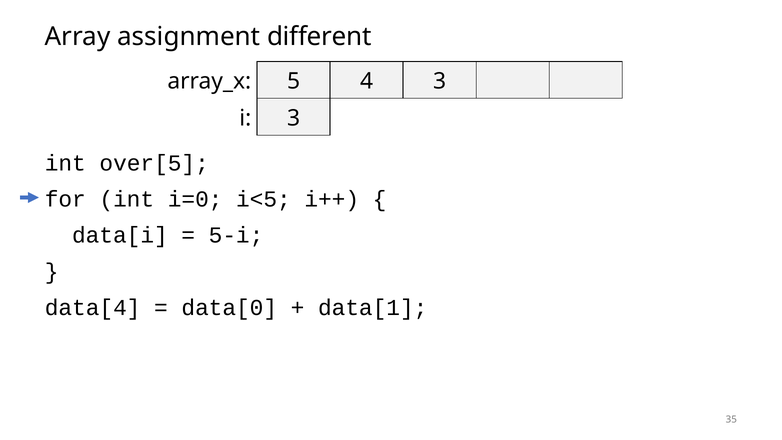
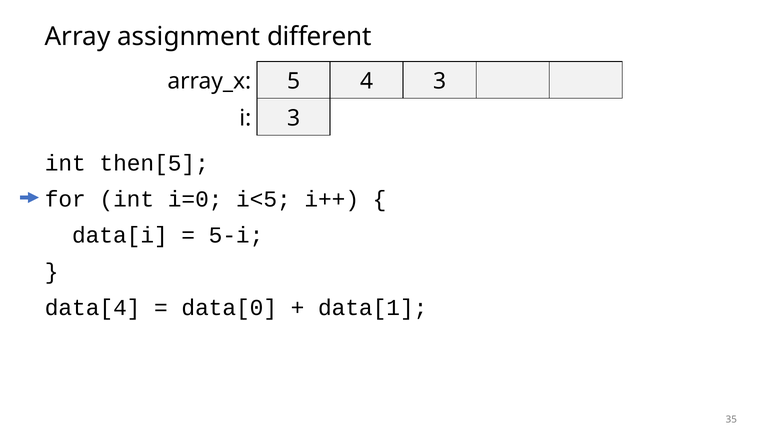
over[5: over[5 -> then[5 (154, 163)
